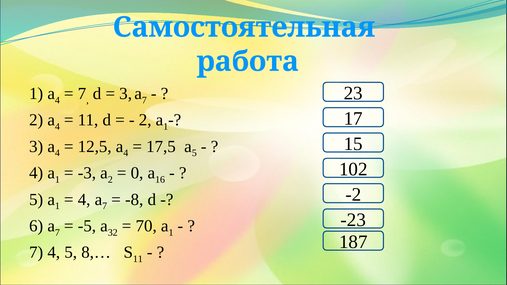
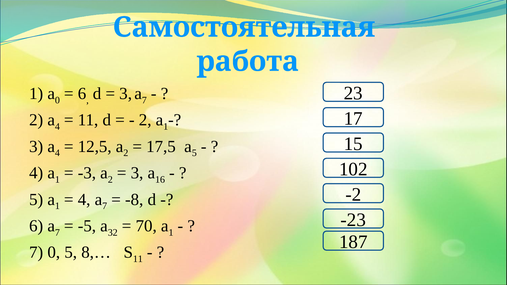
4: 4 -> 0 (57, 100)
7: 7 -> 6 (82, 94)
4: 4 -> 2 (126, 153)
0: 0 -> 3 (137, 173)
7 4: 4 -> 0 (54, 252)
